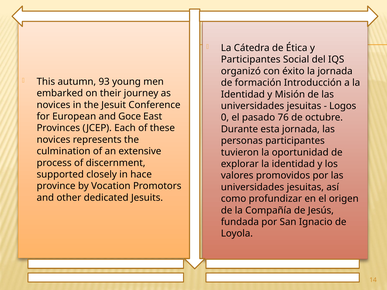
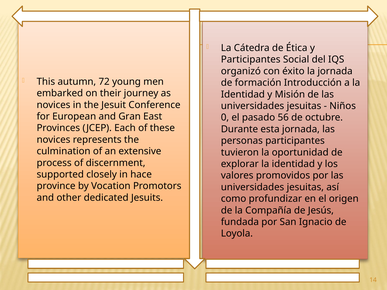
93: 93 -> 72 (104, 82)
Logos: Logos -> Niños (343, 106)
Goce: Goce -> Gran (130, 117)
76: 76 -> 56 (283, 118)
